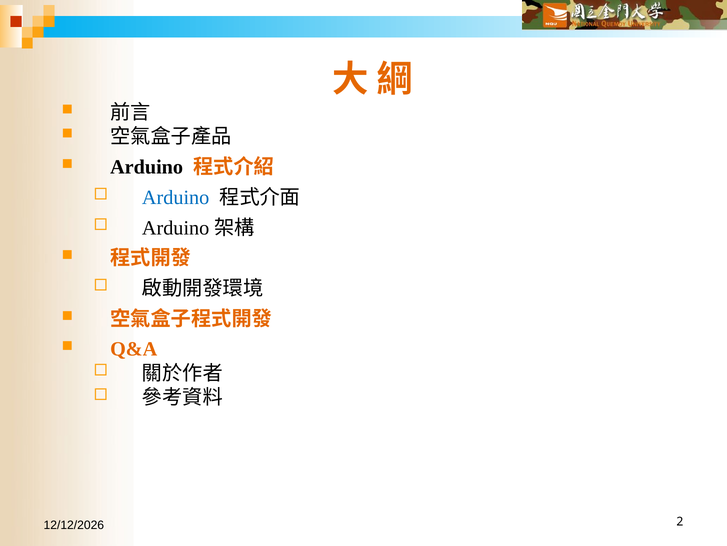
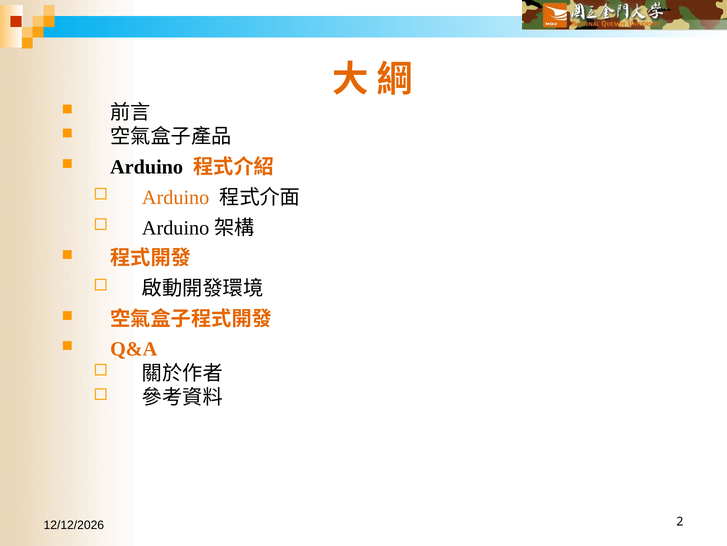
Arduino colour: blue -> orange (176, 197)
